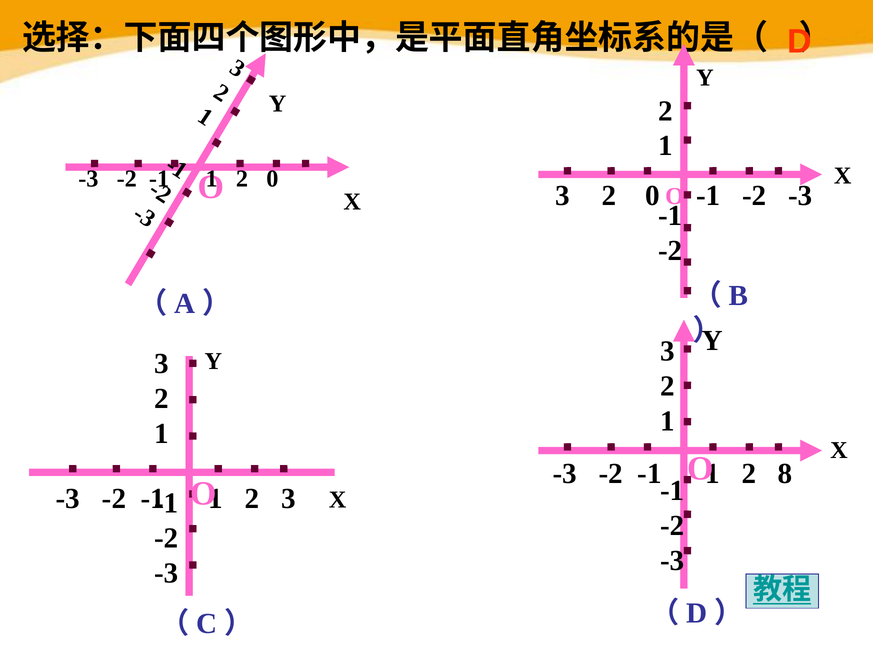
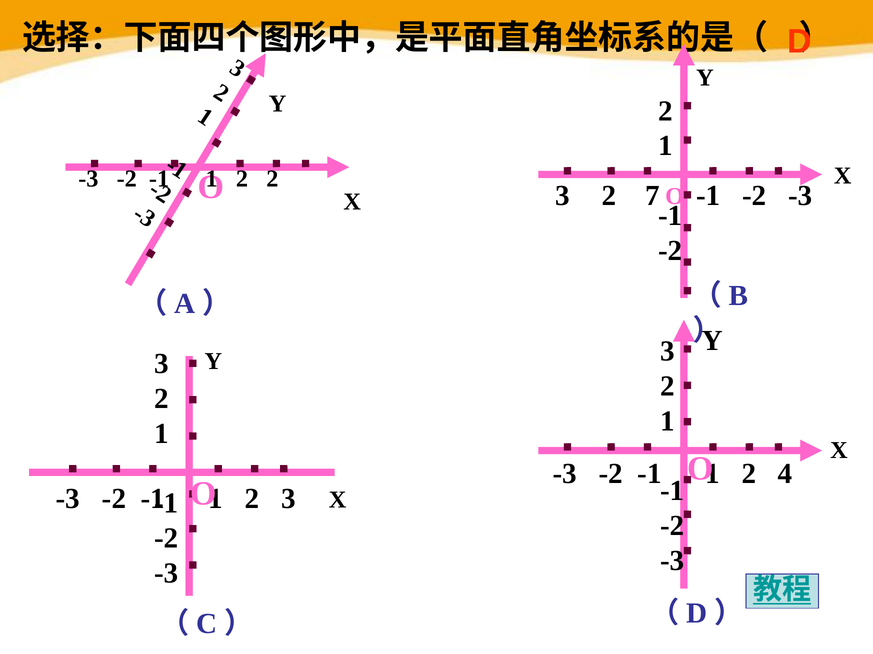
0: 0 -> 2 (272, 179)
3 2 0: 0 -> 7 (652, 196)
8: 8 -> 4 (785, 474)
